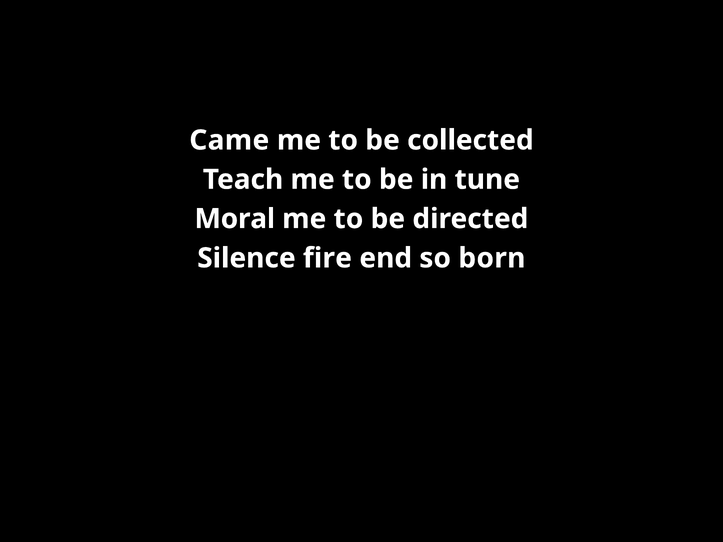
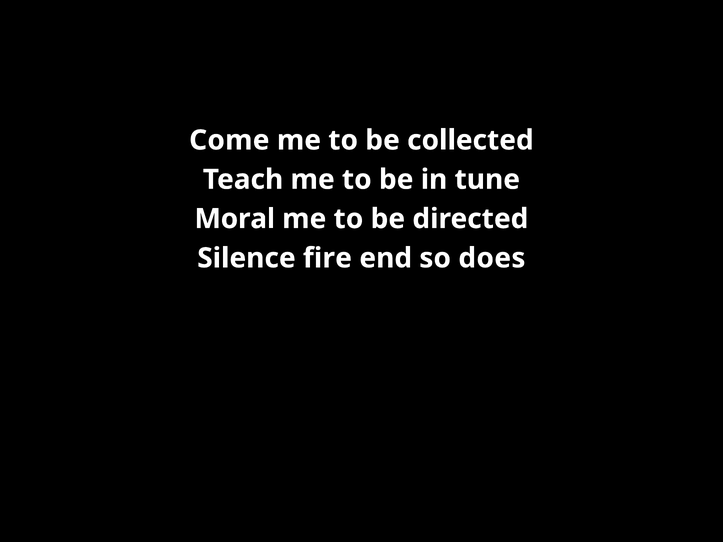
Came: Came -> Come (229, 140)
born: born -> does (492, 258)
